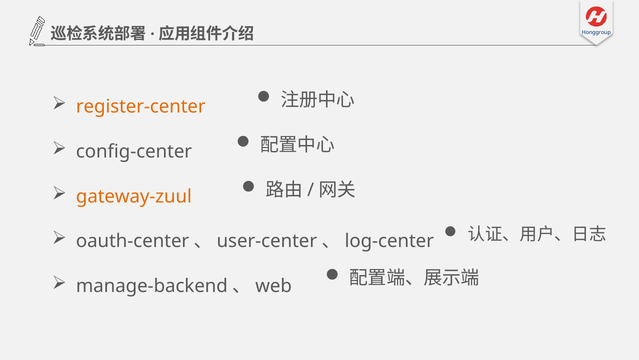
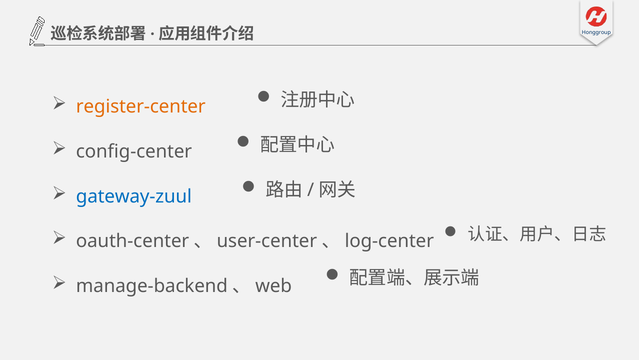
gateway-zuul colour: orange -> blue (134, 196)
